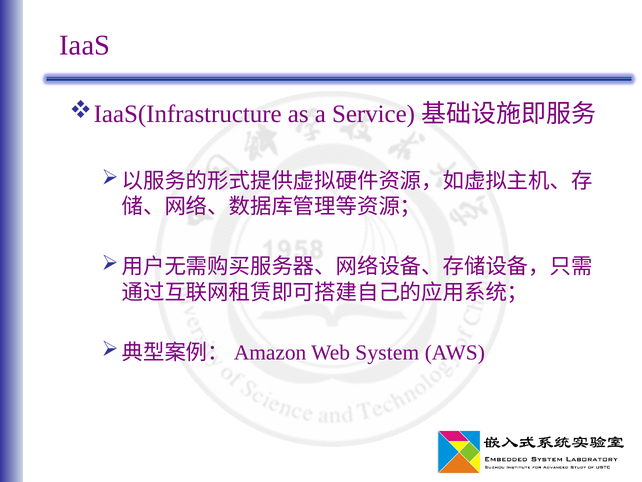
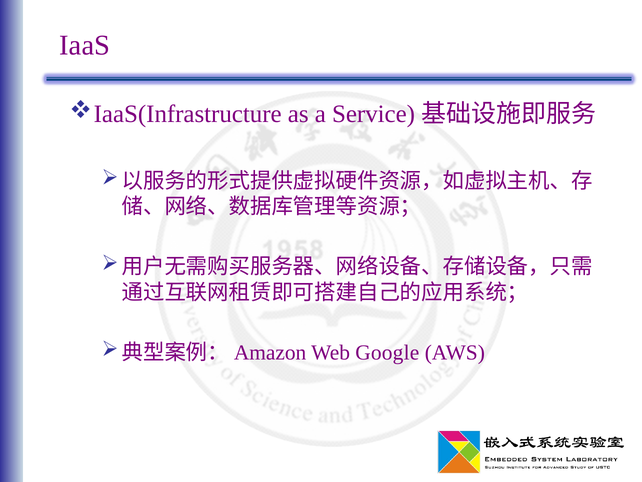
System: System -> Google (387, 352)
